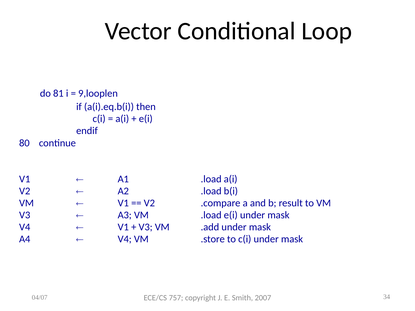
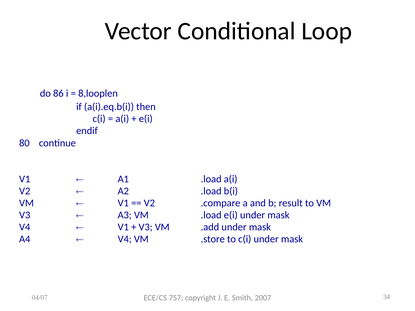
81: 81 -> 86 (58, 93)
9,looplen: 9,looplen -> 8,looplen (98, 93)
